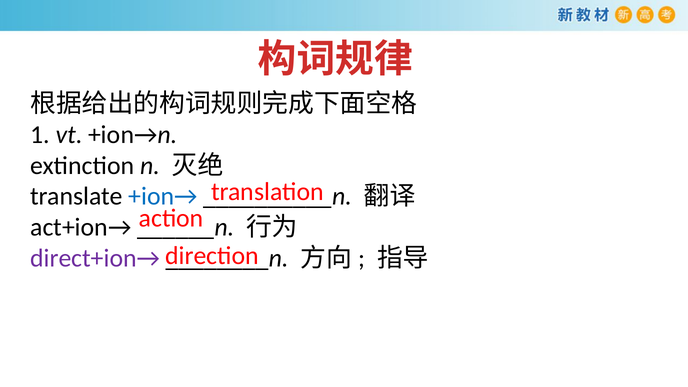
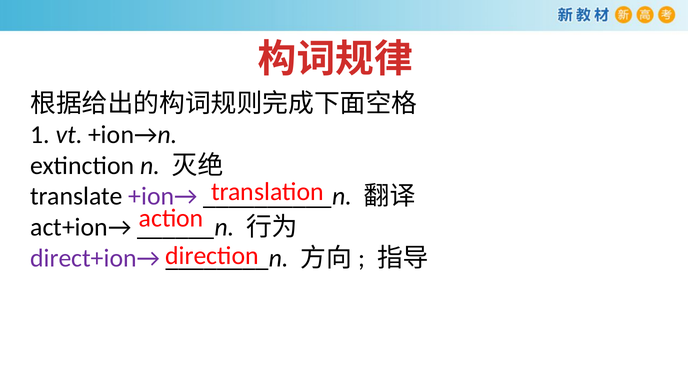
+ion→ colour: blue -> purple (163, 196)
